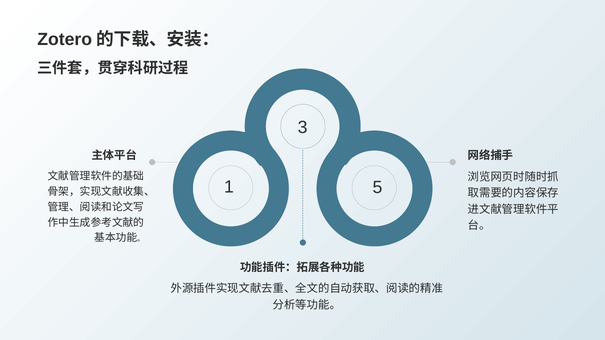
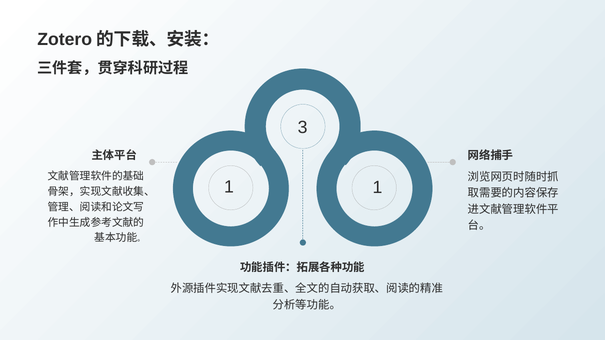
1 5: 5 -> 1 (377, 188)
